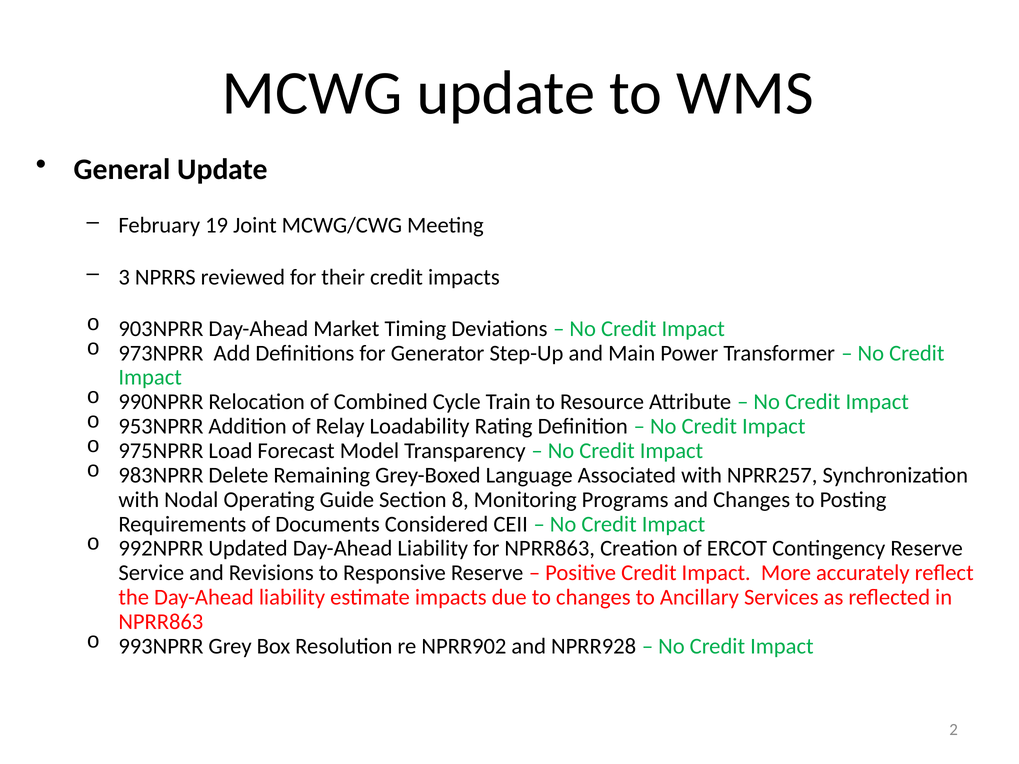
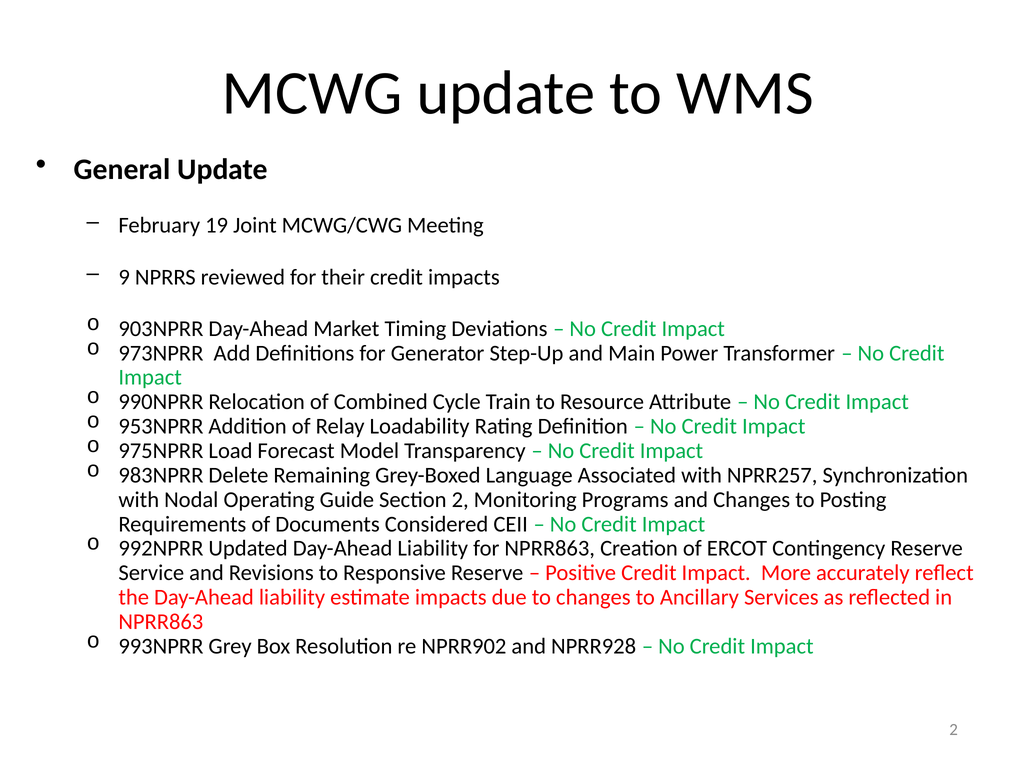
3: 3 -> 9 (124, 277)
Section 8: 8 -> 2 (460, 500)
